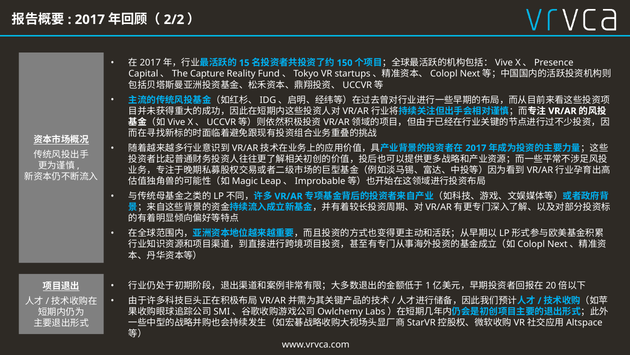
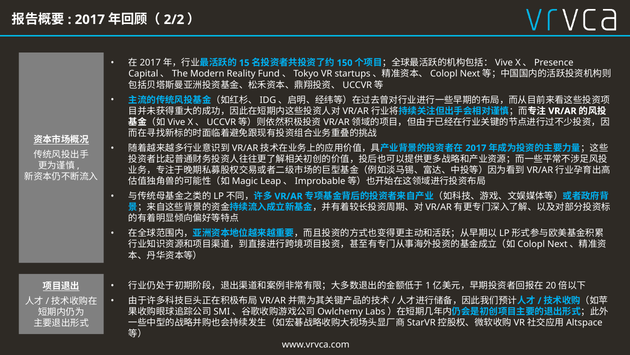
Capture: Capture -> Modern (207, 74)
